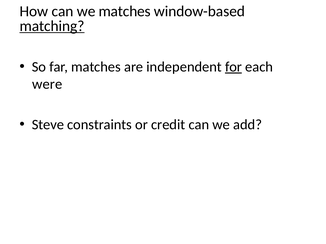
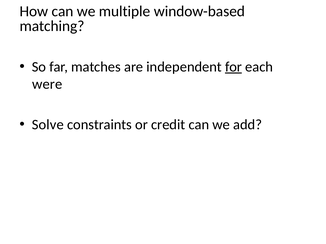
we matches: matches -> multiple (125, 11)
matching underline: present -> none (52, 26)
Steve: Steve -> Solve (48, 125)
